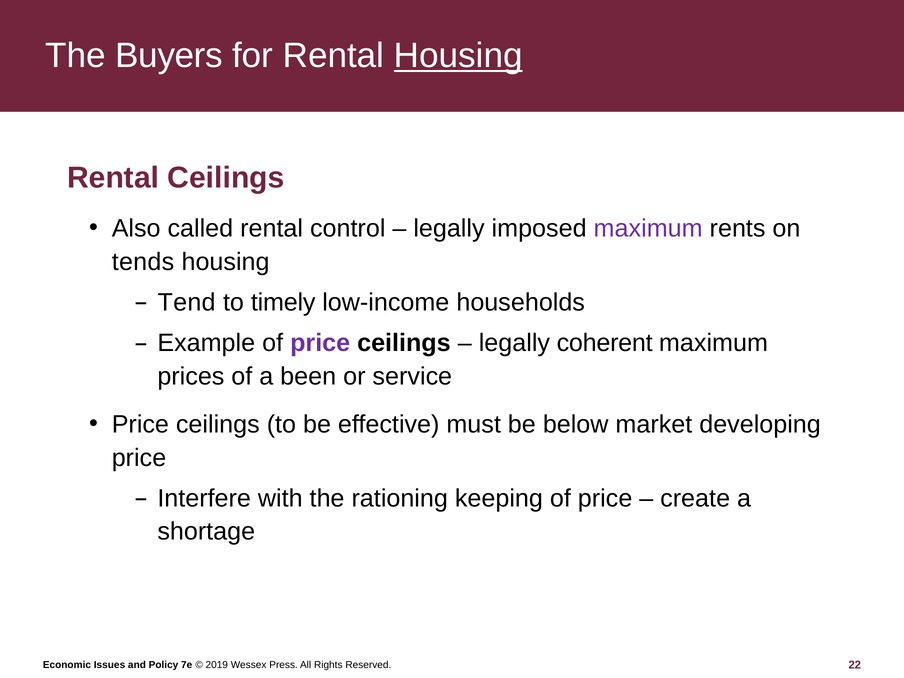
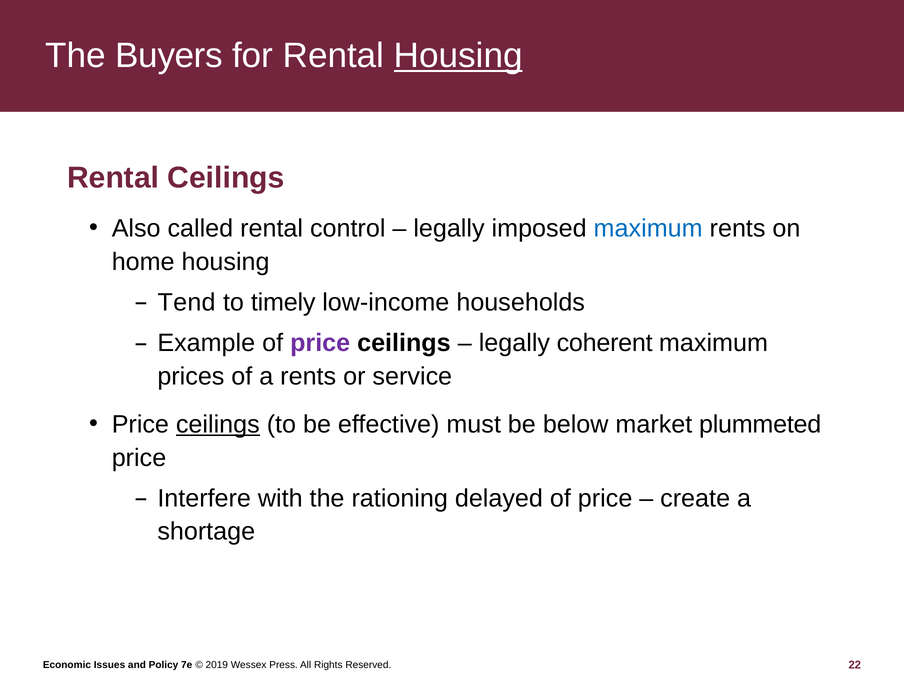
maximum colour: purple -> blue (648, 229)
tends: tends -> home (143, 262)
a been: been -> rents (308, 376)
ceilings underline: none -> present (218, 425)
developing: developing -> plummeted (760, 425)
keeping: keeping -> delayed (499, 498)
